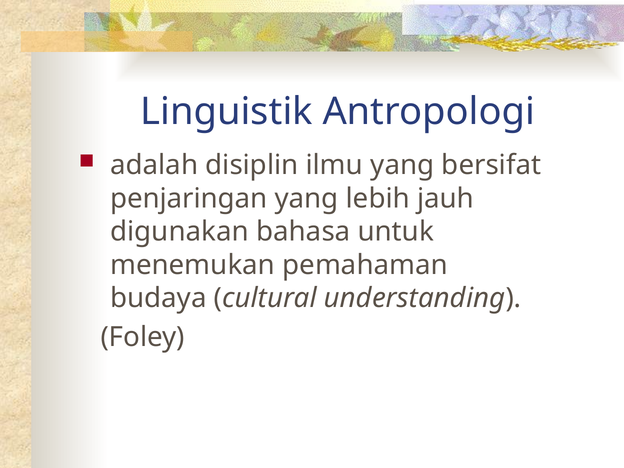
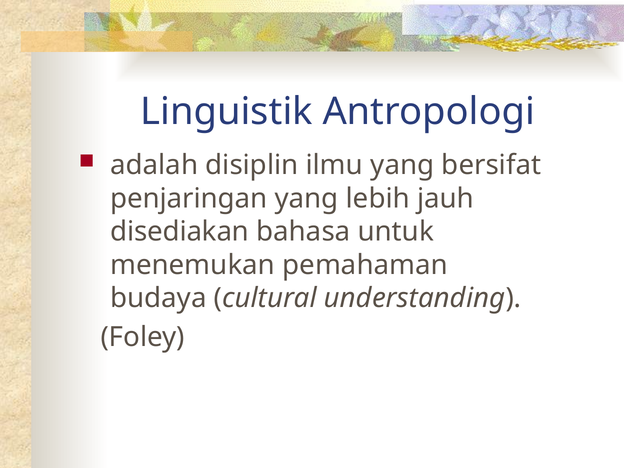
digunakan: digunakan -> disediakan (180, 232)
